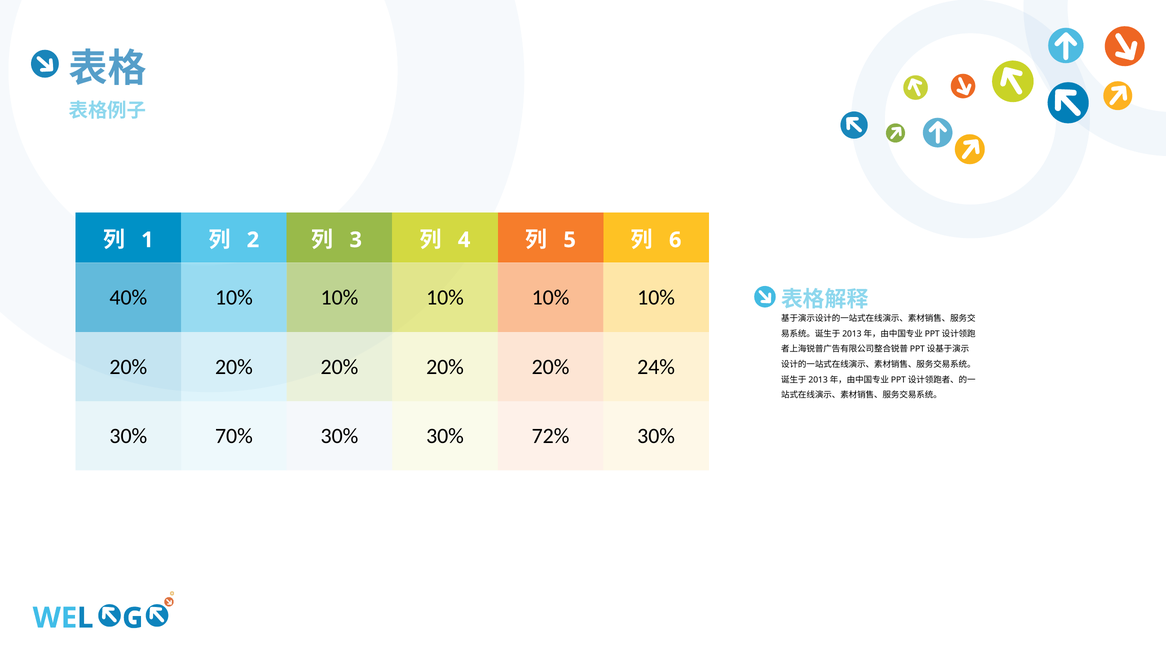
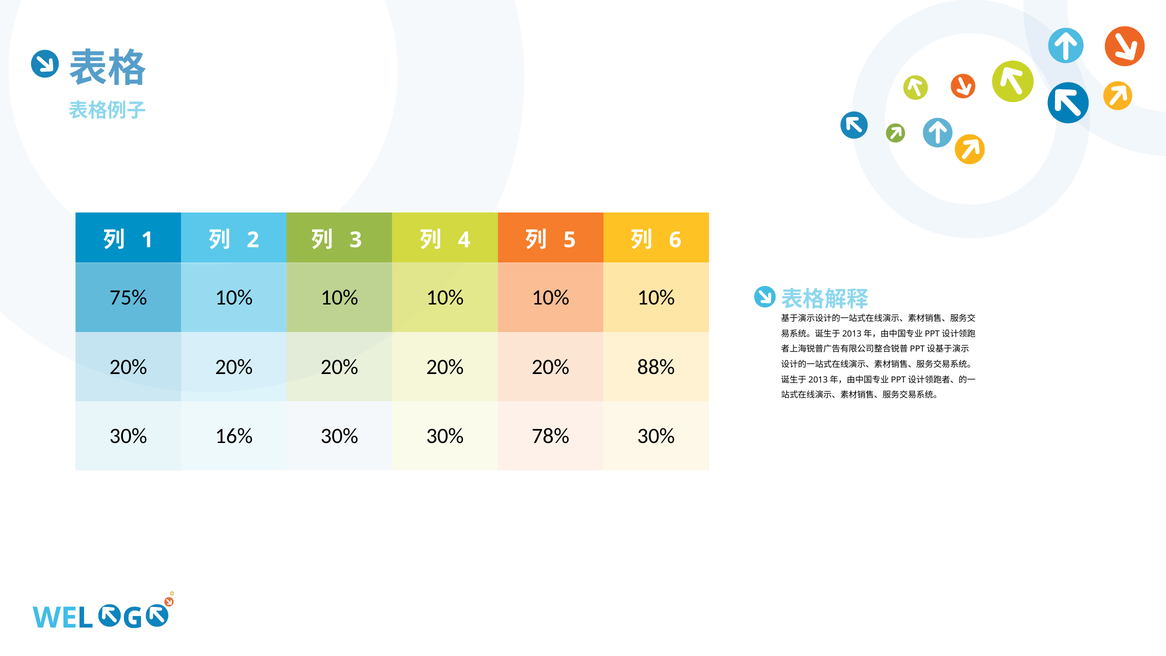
40%: 40% -> 75% (128, 298)
24%: 24% -> 88% (656, 367)
70%: 70% -> 16% (234, 436)
72%: 72% -> 78% (551, 436)
